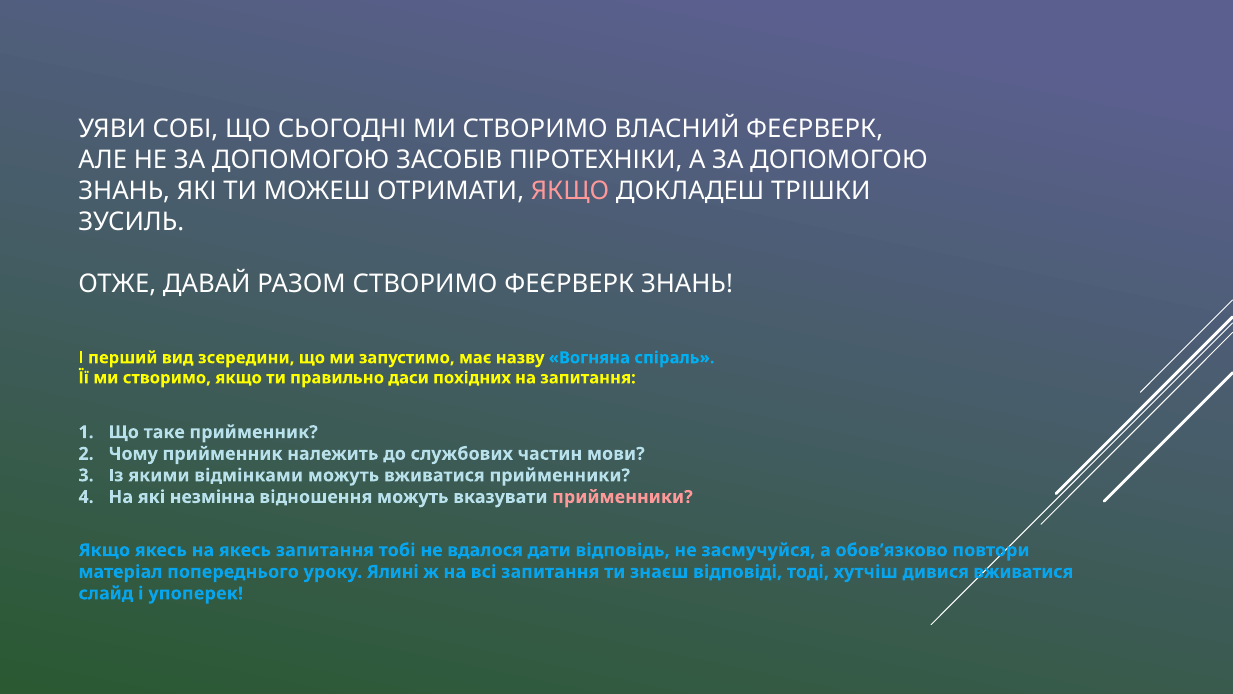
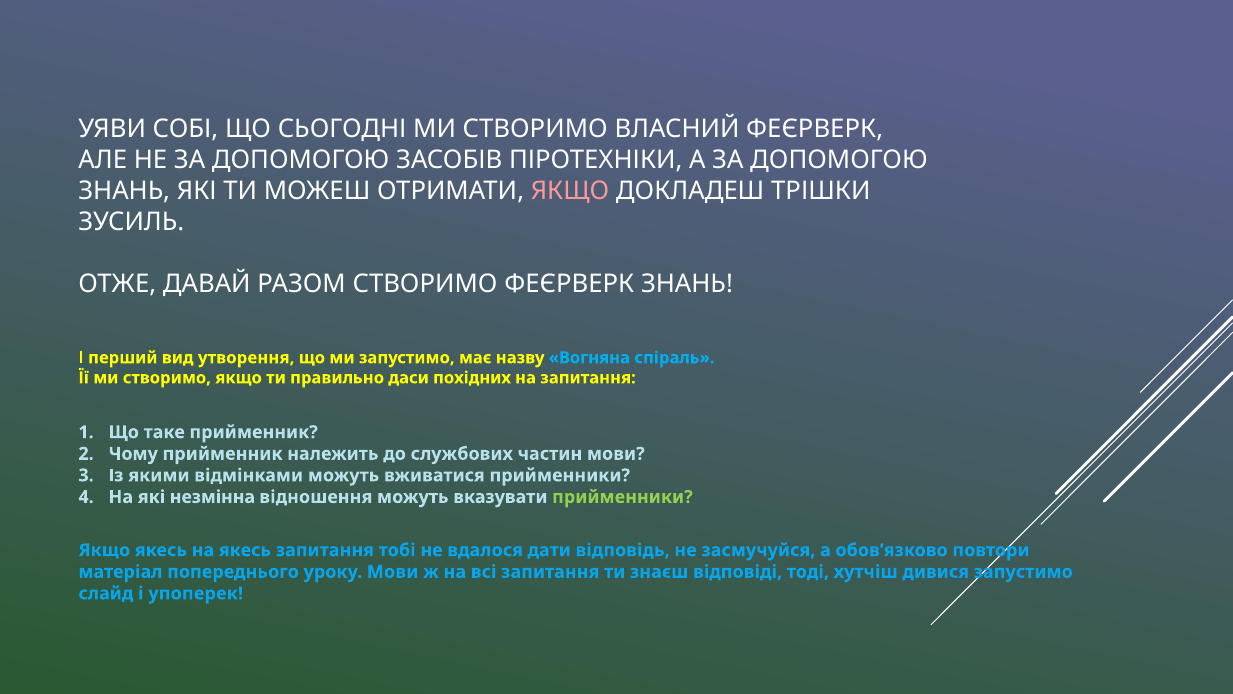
зсередини: зсередини -> утворення (246, 358)
прийменники colour: pink -> light green (622, 497)
уроку Ялині: Ялині -> Мови (393, 571)
дивися вживатися: вживатися -> запустимо (1023, 571)
